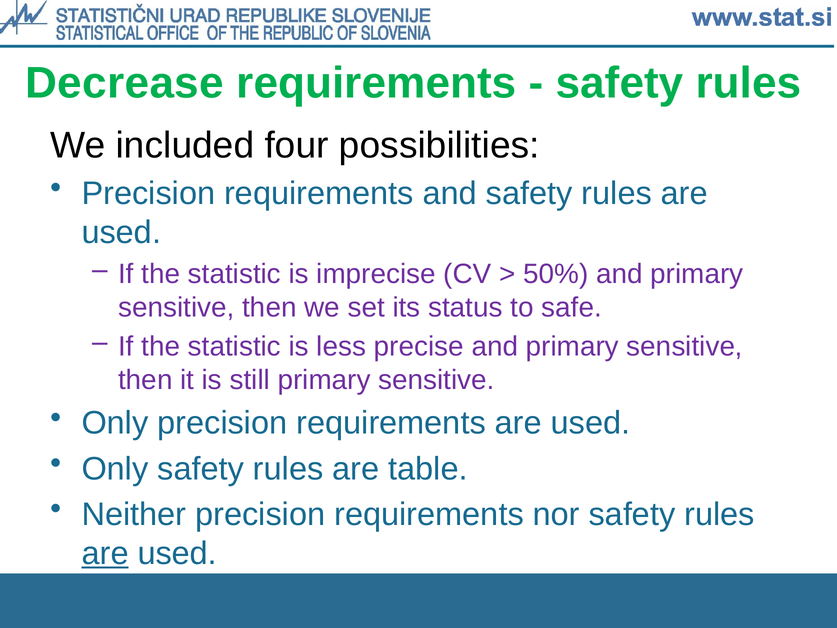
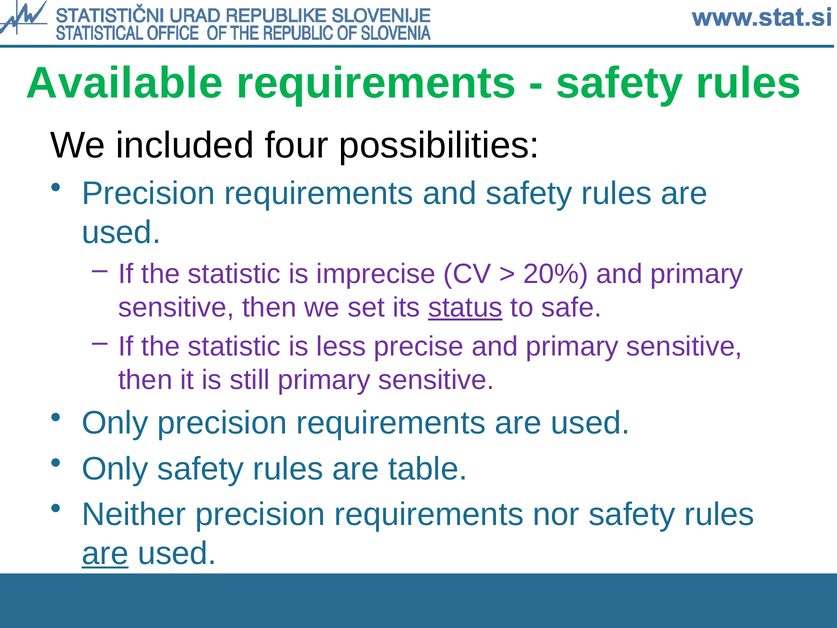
Decrease: Decrease -> Available (125, 83)
50%: 50% -> 20% (556, 274)
status underline: none -> present (465, 307)
